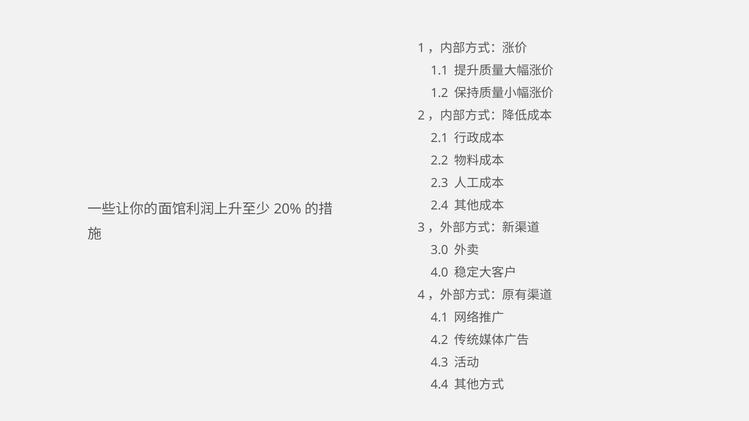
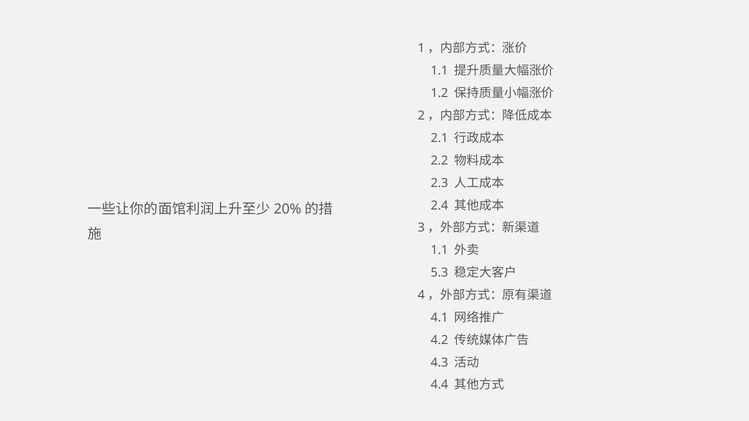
3.0: 3.0 -> 1.1 (439, 250)
4.0: 4.0 -> 5.3 (439, 273)
